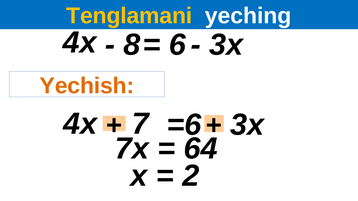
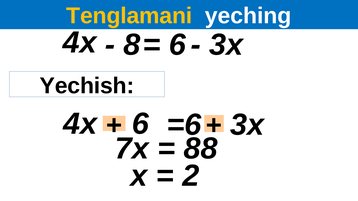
Yechish colour: orange -> black (87, 86)
7: 7 -> 6 (140, 124)
64: 64 -> 88 (201, 149)
